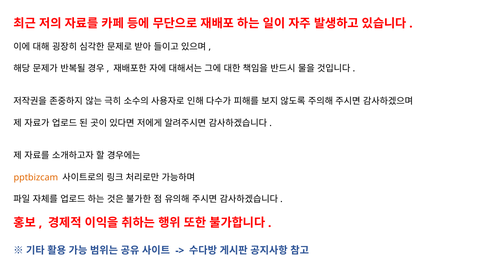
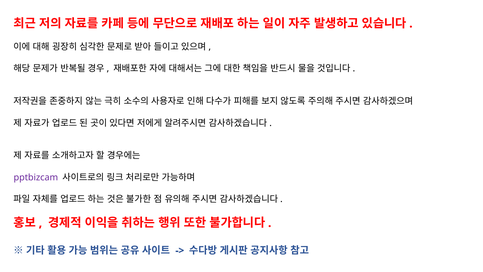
pptbizcam colour: orange -> purple (36, 177)
